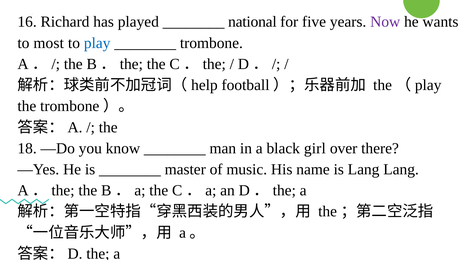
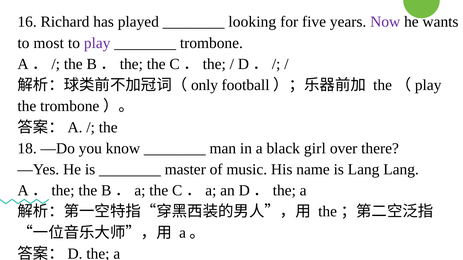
national: national -> looking (252, 22)
play colour: blue -> purple (97, 43)
help: help -> only (204, 85)
